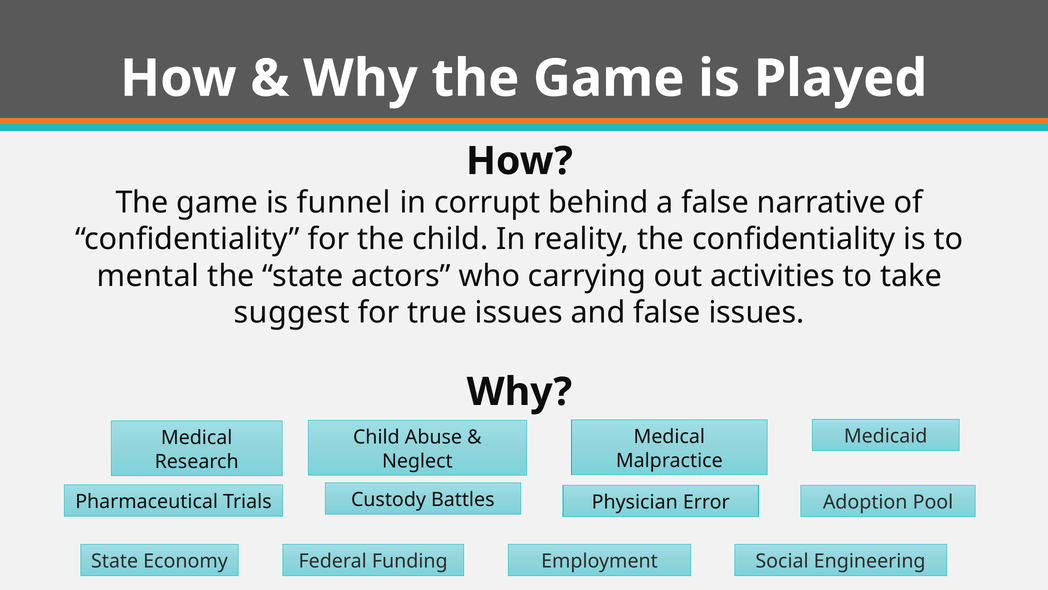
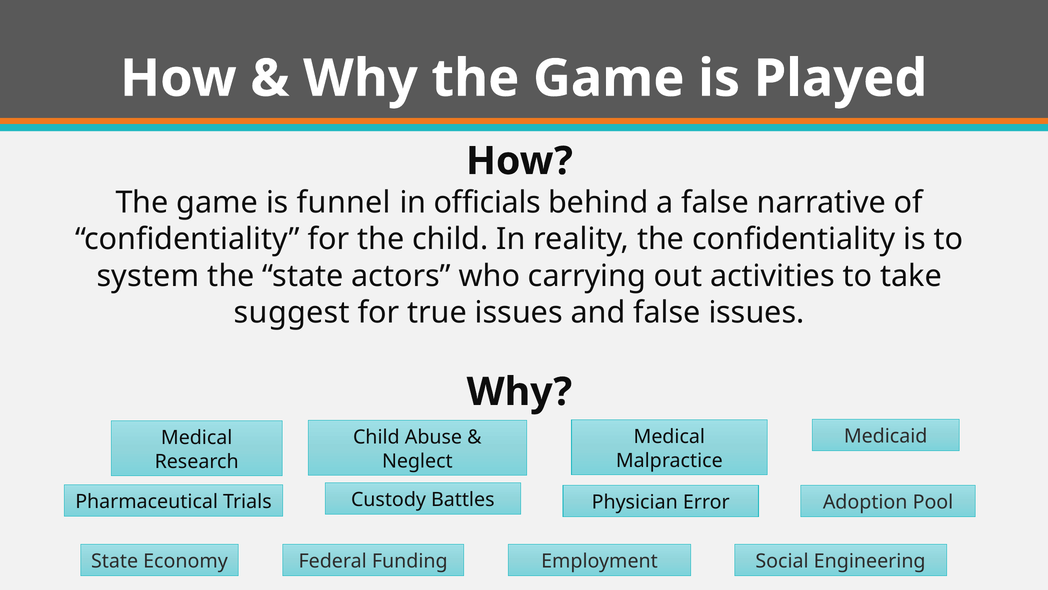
corrupt: corrupt -> officials (487, 202)
mental: mental -> system (148, 276)
